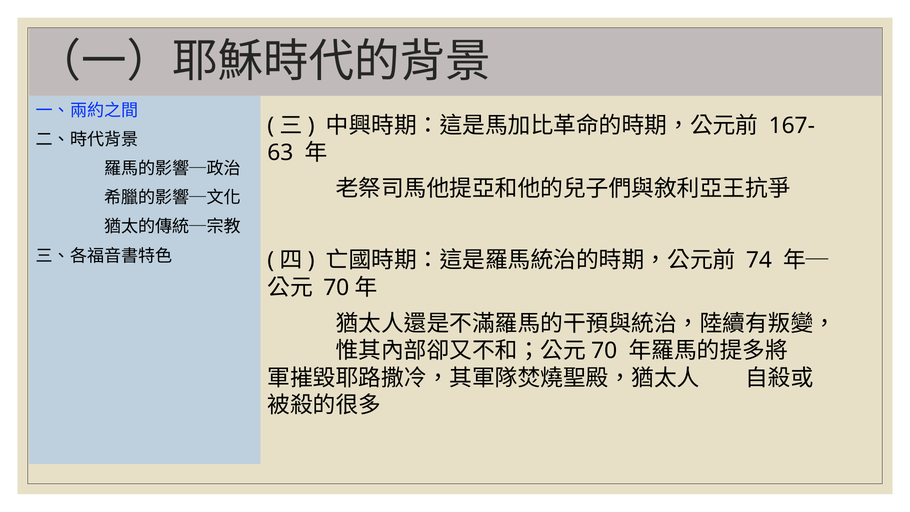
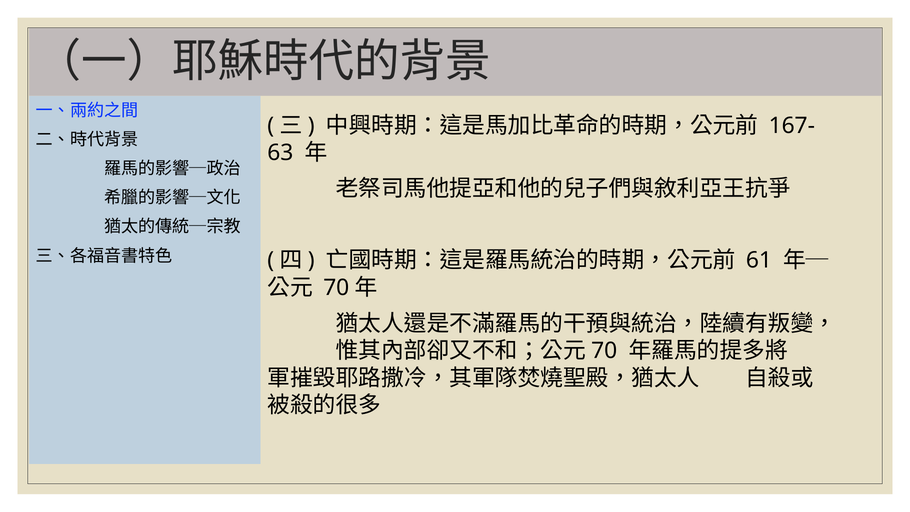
74: 74 -> 61 (759, 260)
